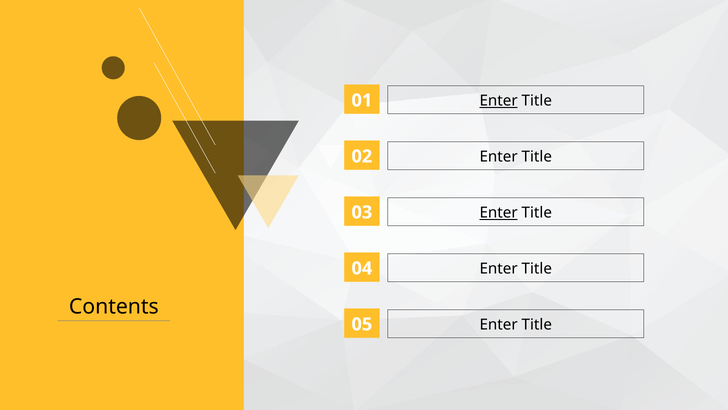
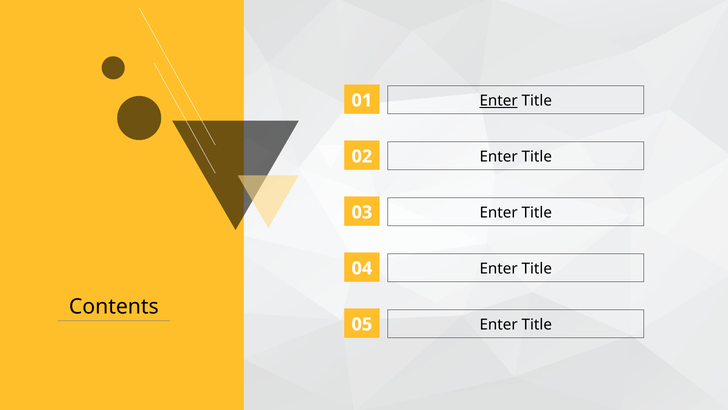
Enter underline: present -> none (499, 213)
